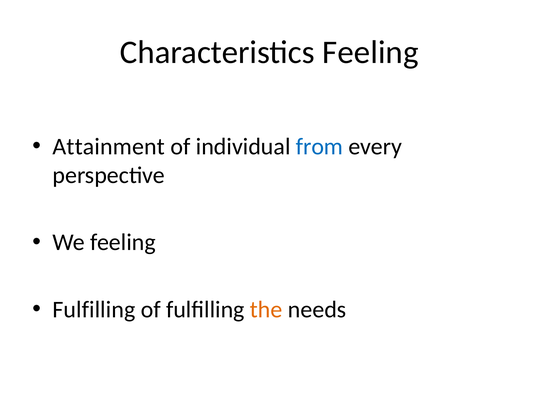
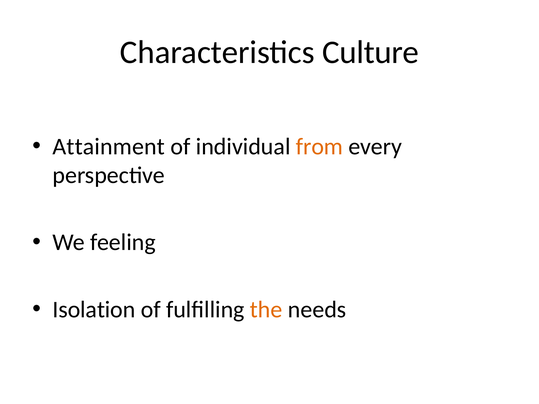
Characteristics Feeling: Feeling -> Culture (371, 52)
from colour: blue -> orange (319, 147)
Fulfilling: Fulfilling -> Isolation (94, 310)
